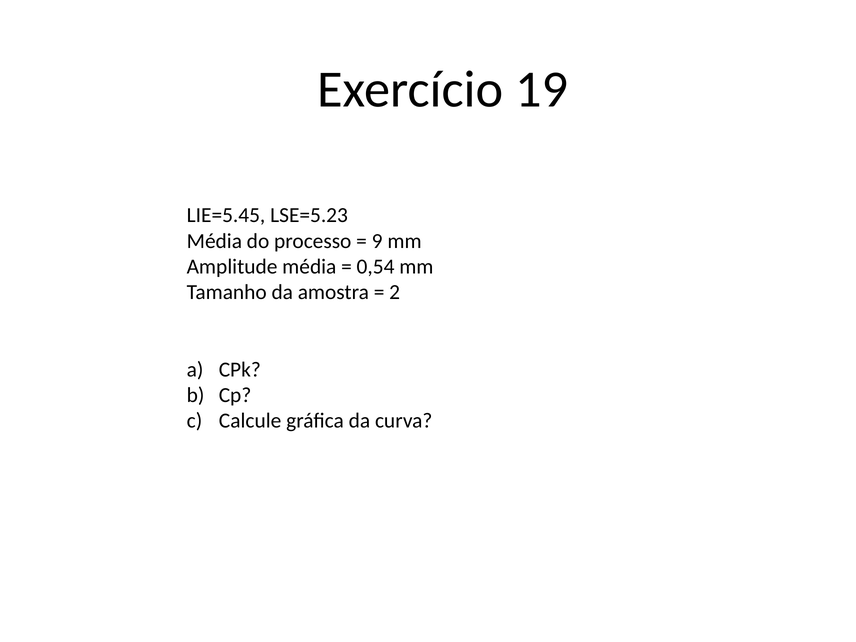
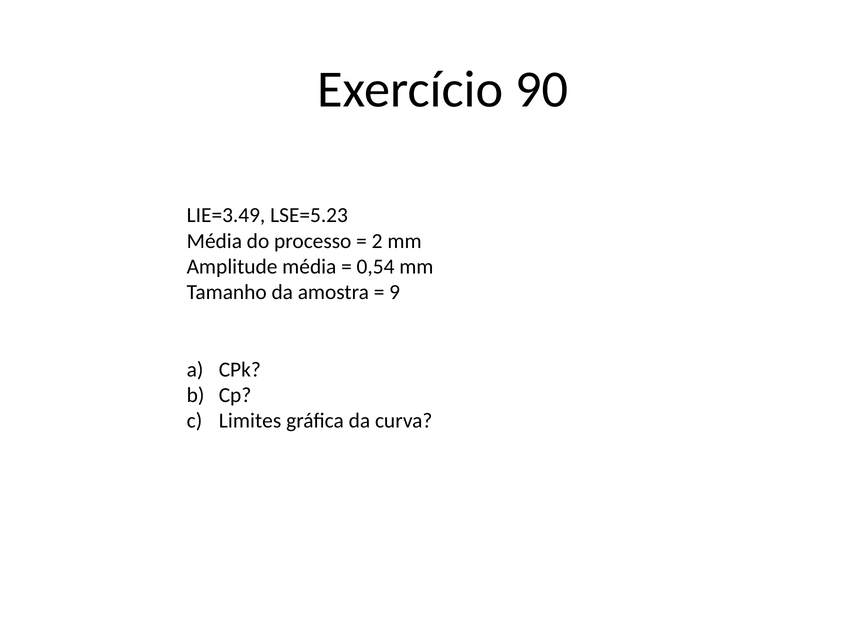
19: 19 -> 90 (542, 90)
LIE=5.45: LIE=5.45 -> LIE=3.49 (226, 215)
9: 9 -> 2 (377, 241)
2: 2 -> 9 (395, 292)
Calcule: Calcule -> Limites (250, 421)
